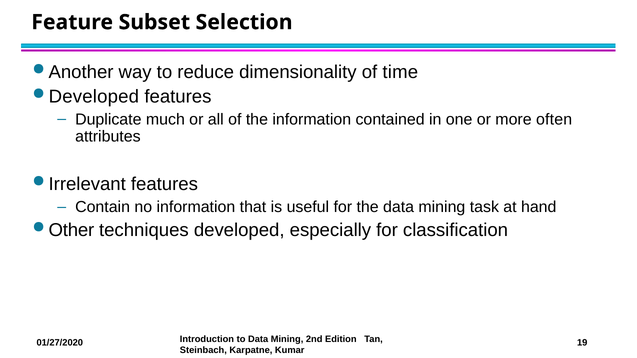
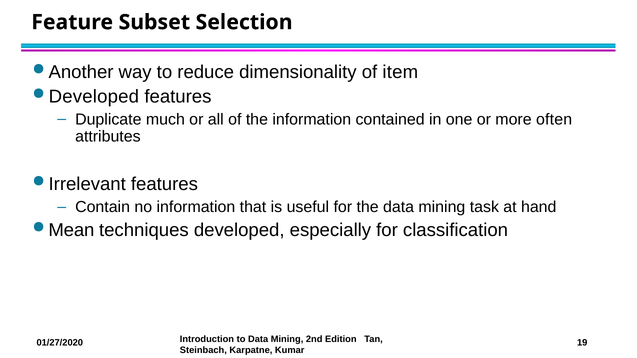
time: time -> item (400, 72)
Other: Other -> Mean (71, 230)
